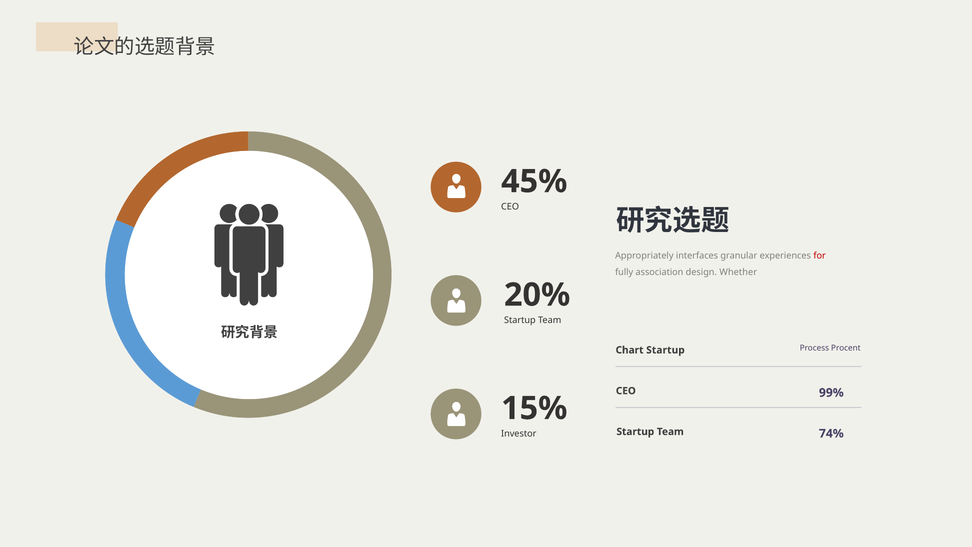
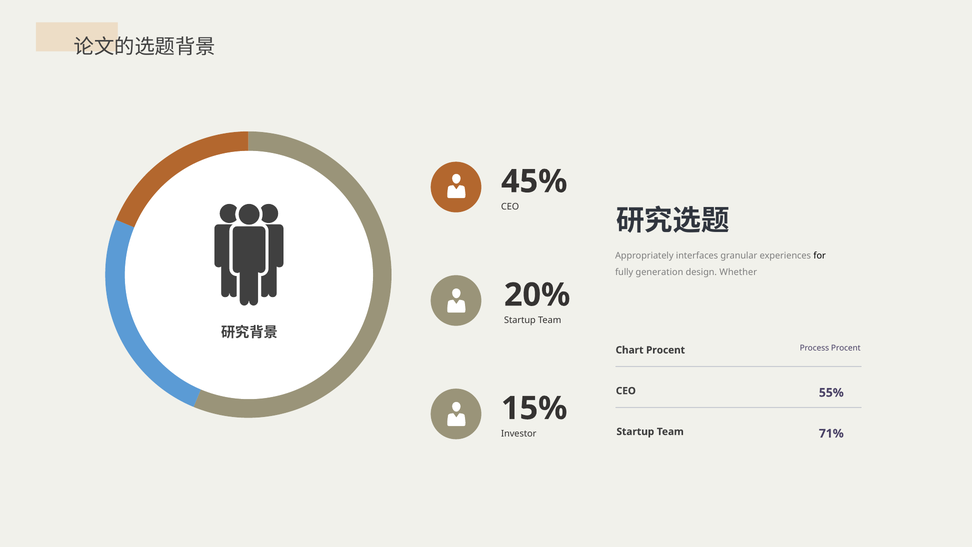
for colour: red -> black (820, 256)
association: association -> generation (659, 272)
Chart Startup: Startup -> Procent (666, 350)
99%: 99% -> 55% (831, 393)
74%: 74% -> 71% (831, 433)
